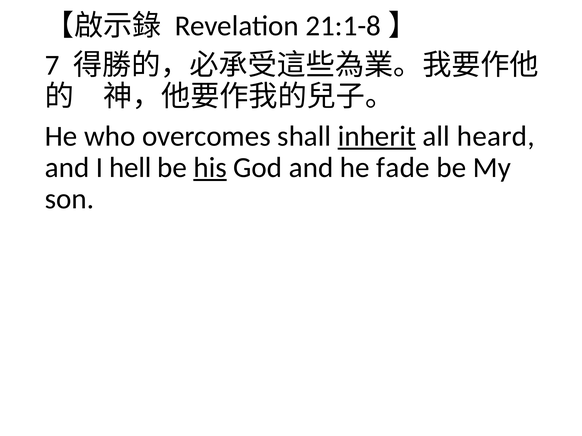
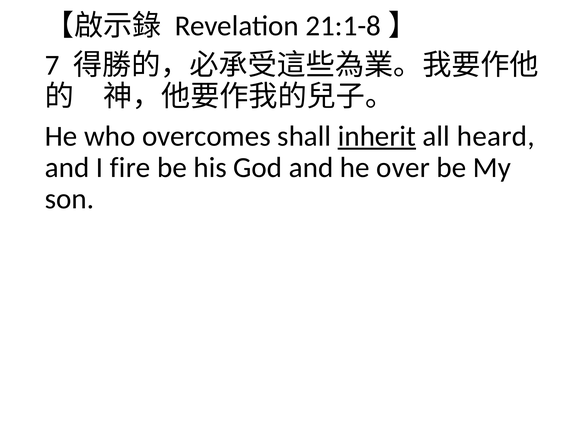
hell: hell -> fire (130, 168)
his underline: present -> none (210, 168)
fade: fade -> over (403, 168)
